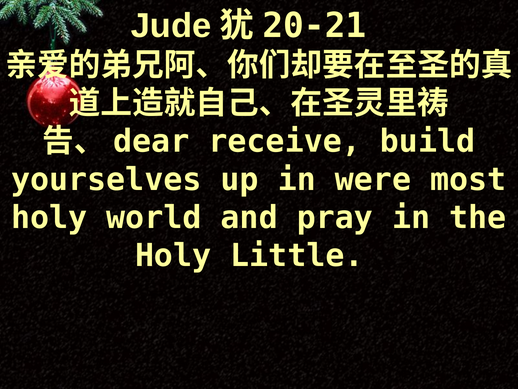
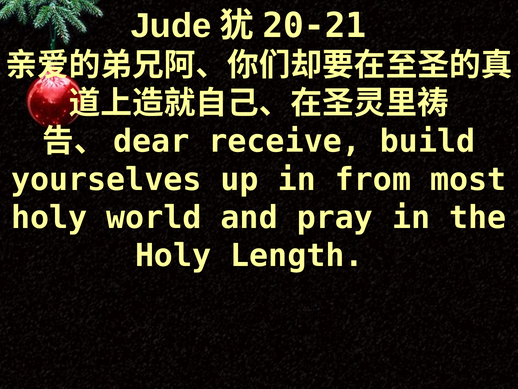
were: were -> from (373, 179)
Little: Little -> Length (297, 255)
